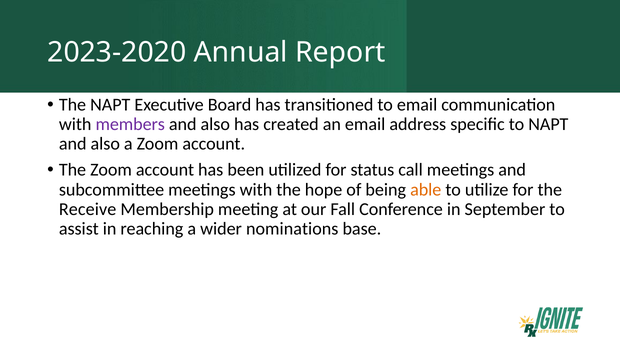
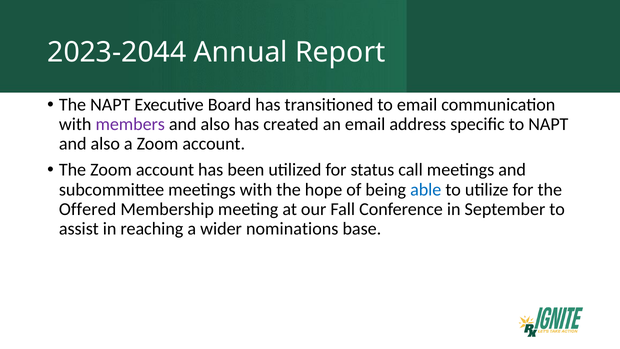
2023-2020: 2023-2020 -> 2023-2044 (117, 52)
able colour: orange -> blue (426, 189)
Receive: Receive -> Offered (88, 209)
